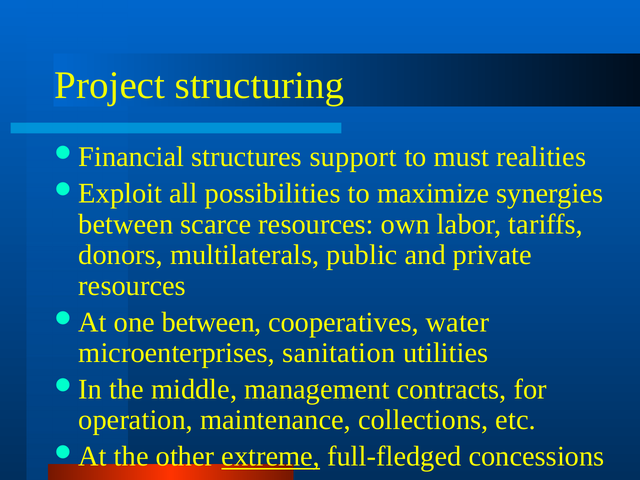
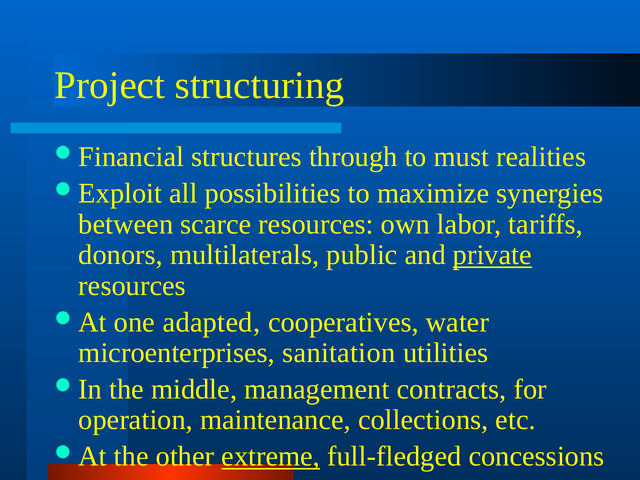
support: support -> through (353, 157)
private underline: none -> present (492, 255)
one between: between -> adapted (211, 322)
